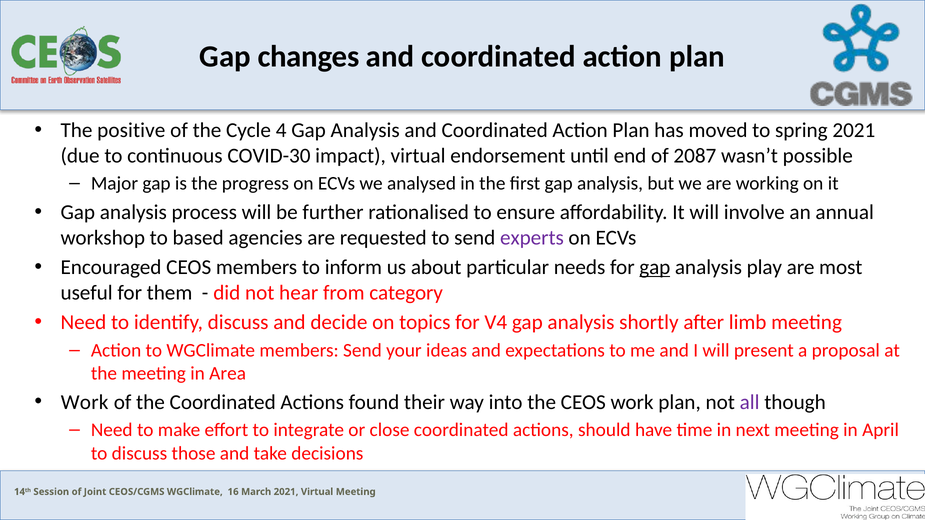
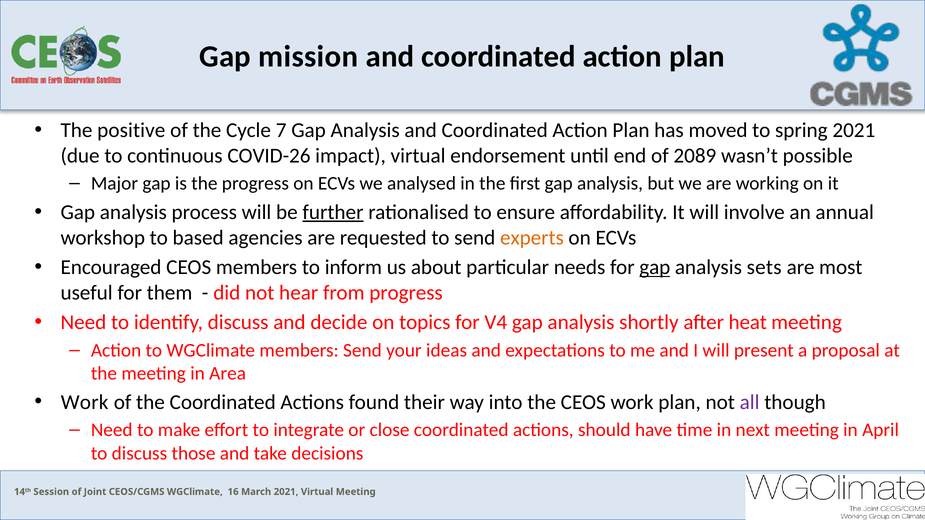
changes: changes -> mission (308, 57)
4: 4 -> 7 (281, 130)
COVID-30: COVID-30 -> COVID-26 (269, 156)
2087: 2087 -> 2089 (695, 156)
further underline: none -> present (333, 212)
experts colour: purple -> orange (532, 238)
play: play -> sets (764, 267)
from category: category -> progress (406, 293)
limb: limb -> heat (748, 323)
